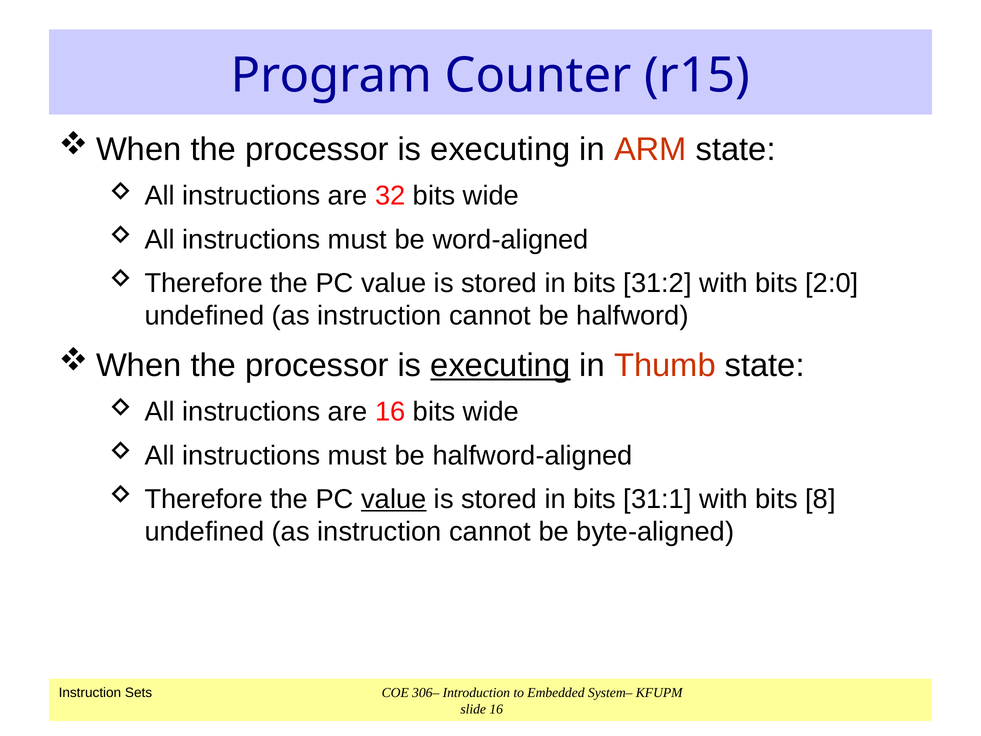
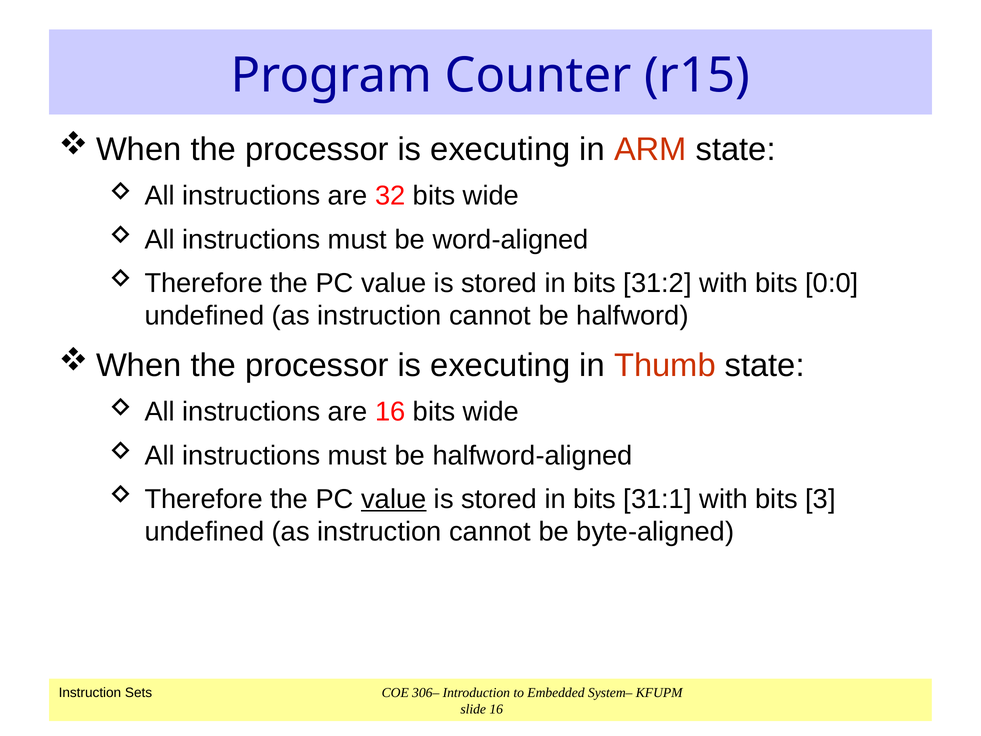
2:0: 2:0 -> 0:0 (832, 283)
executing underline: present -> none (500, 365)
8: 8 -> 3 (821, 499)
